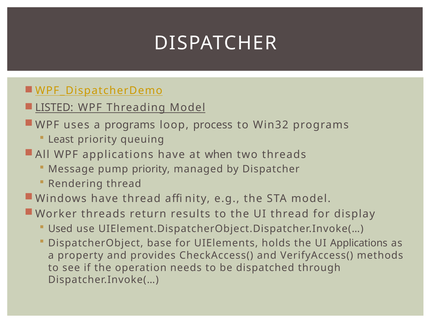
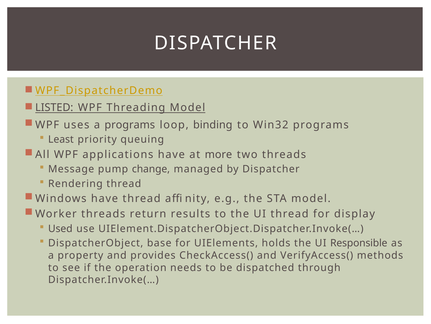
process: process -> binding (213, 125)
when: when -> more (218, 154)
pump priority: priority -> change (151, 169)
UI Applications: Applications -> Responsible (359, 243)
